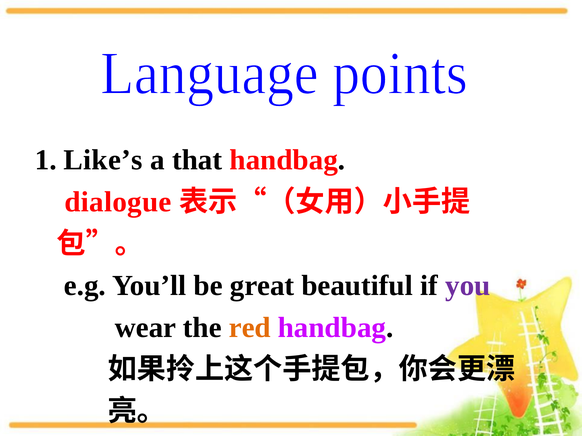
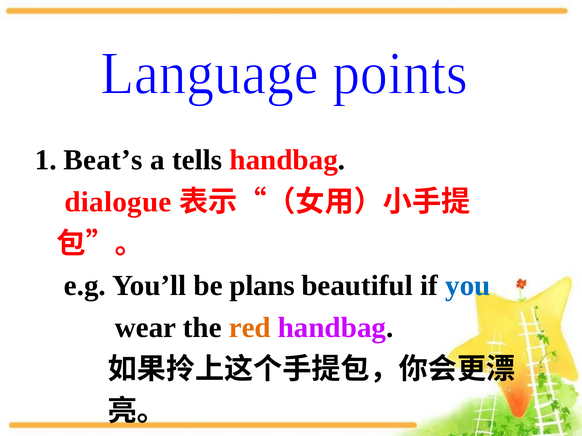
Like’s: Like’s -> Beat’s (103, 160)
that: that -> tells (197, 160)
great: great -> plans (262, 286)
you colour: purple -> blue (468, 286)
